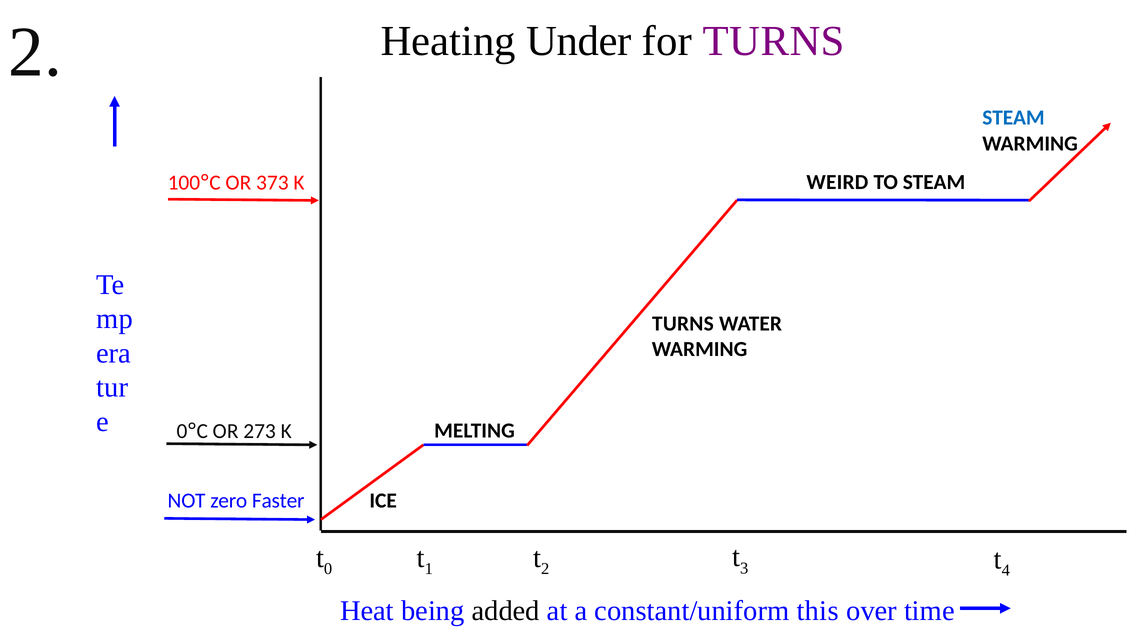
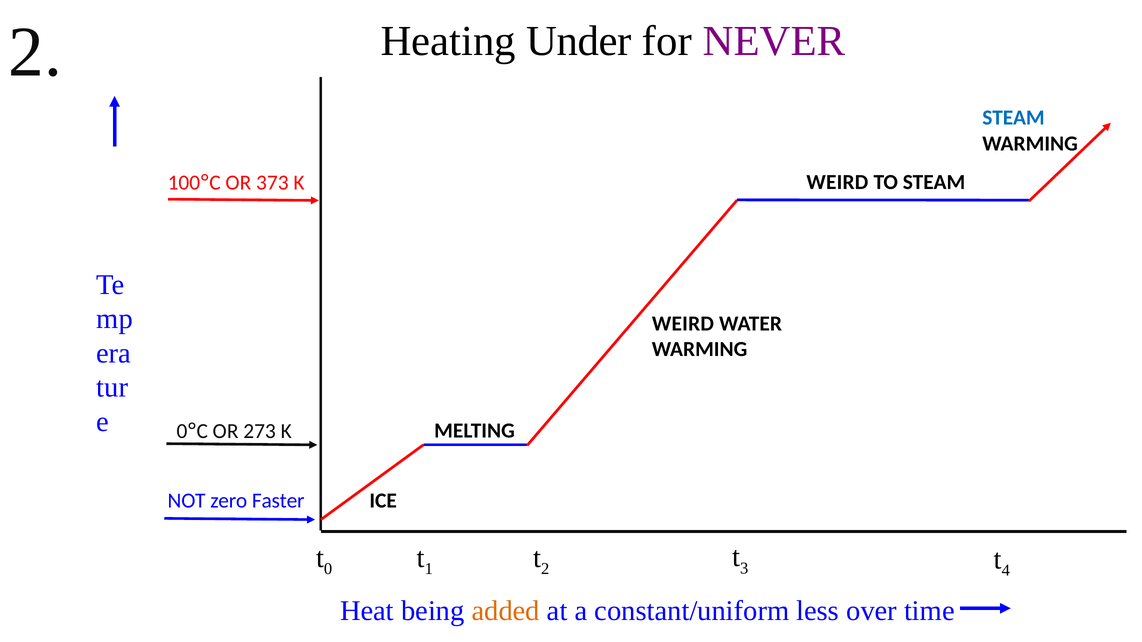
for TURNS: TURNS -> NEVER (774, 41)
TURNS: TURNS -> WEIRD (683, 324)
added colour: black -> orange (506, 611)
this: this -> less (818, 611)
